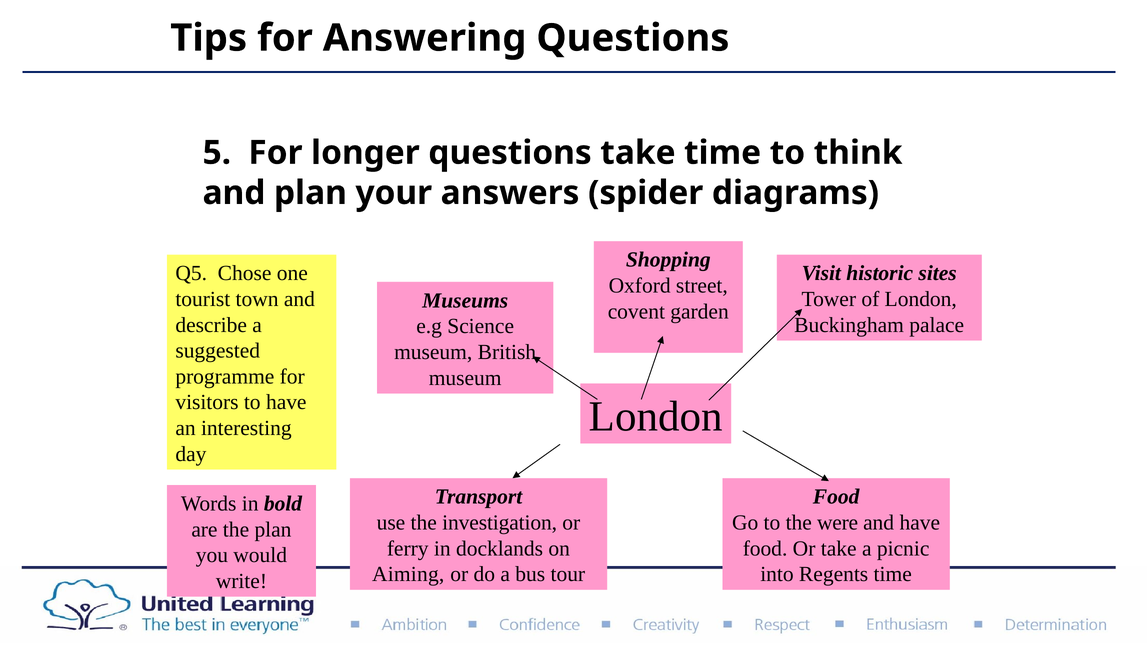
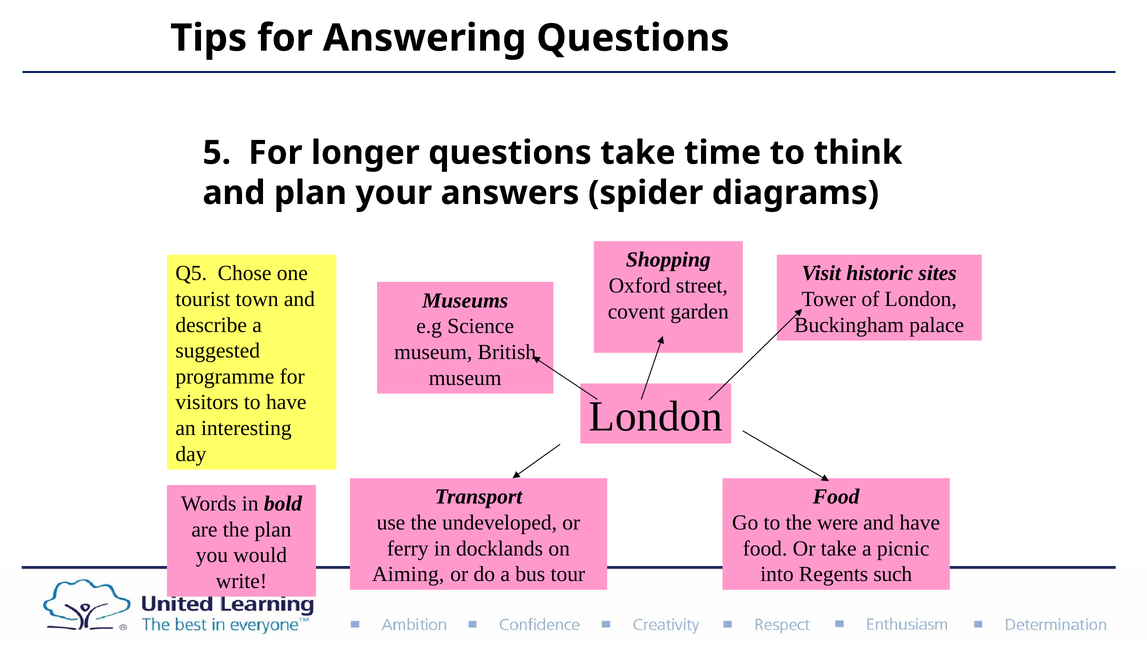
investigation: investigation -> undeveloped (500, 523)
Regents time: time -> such (893, 574)
